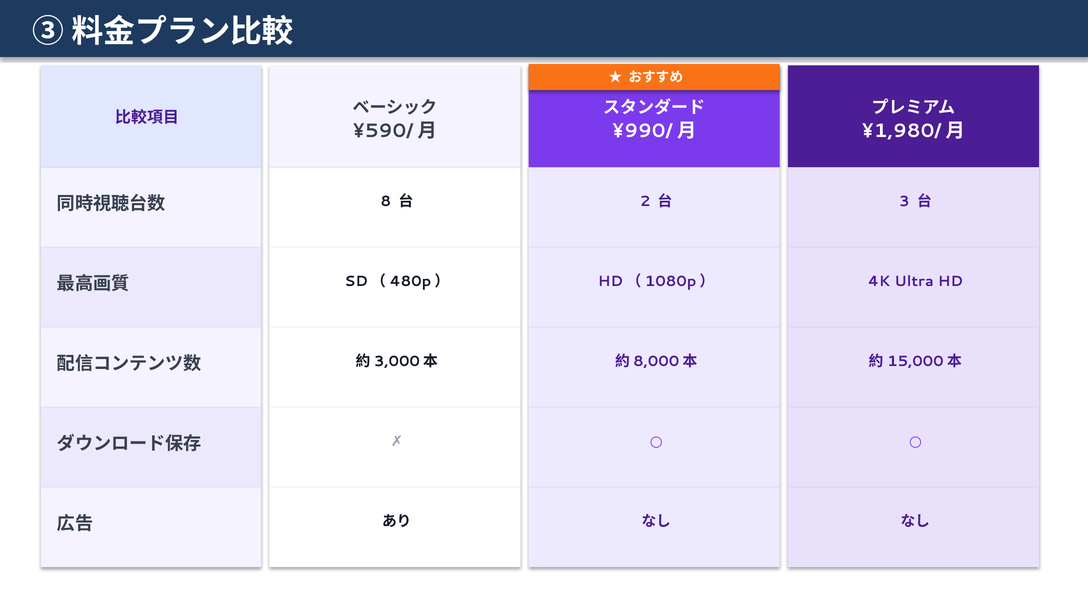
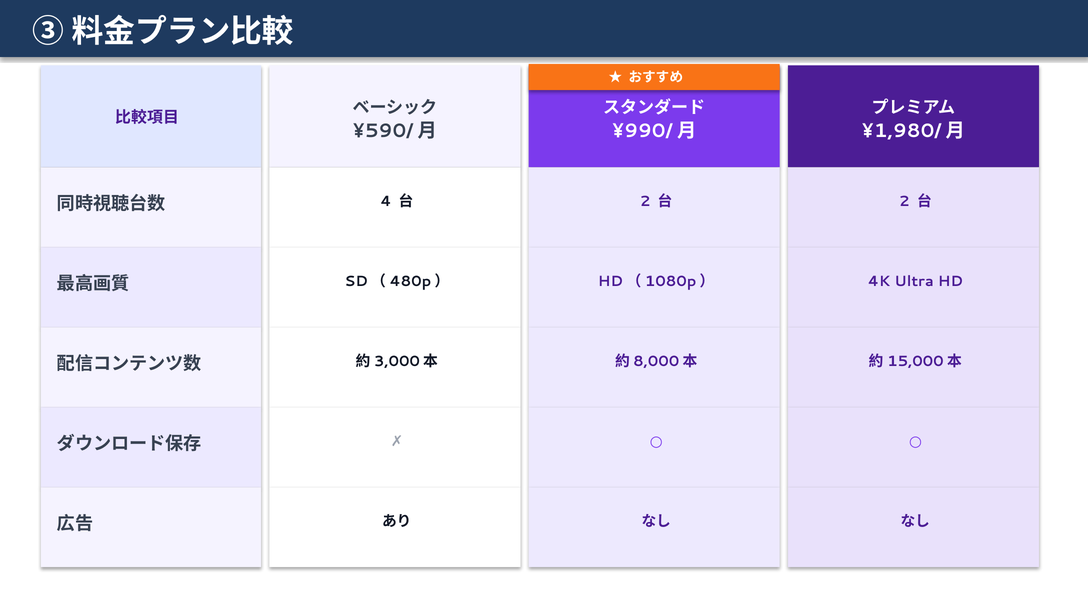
8: 8 -> 4 (386, 202)
3: 3 -> 2 (904, 202)
